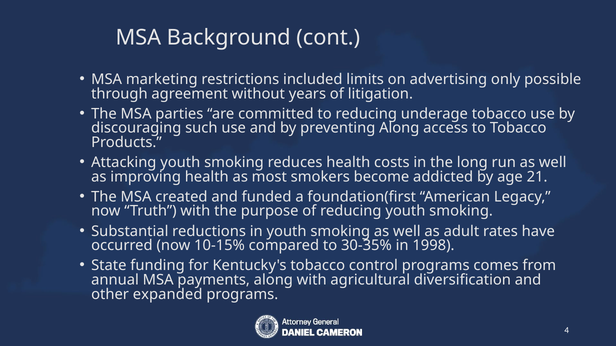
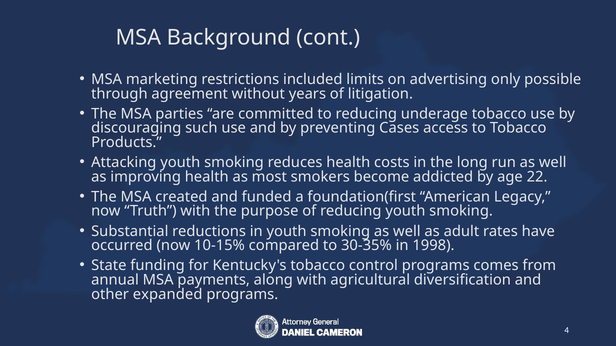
preventing Along: Along -> Cases (399, 128)
21: 21 -> 22 (537, 177)
